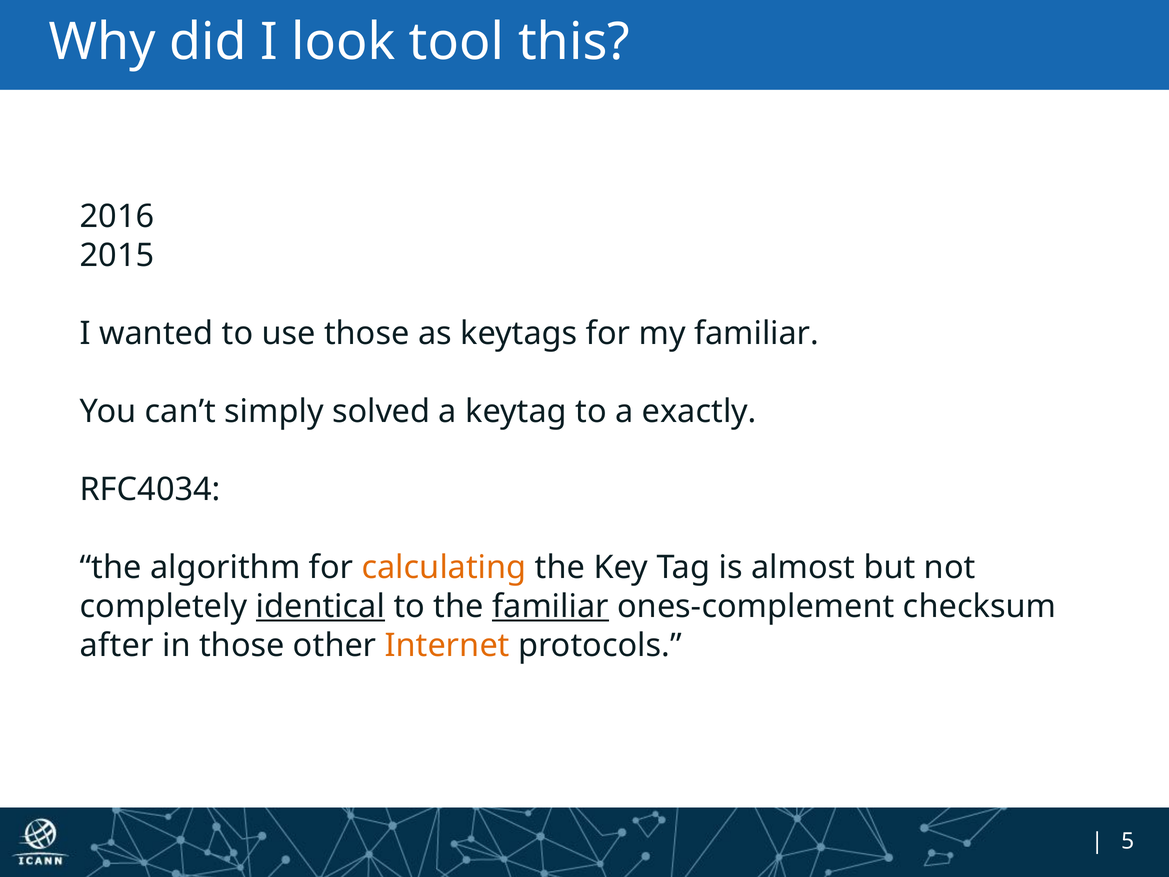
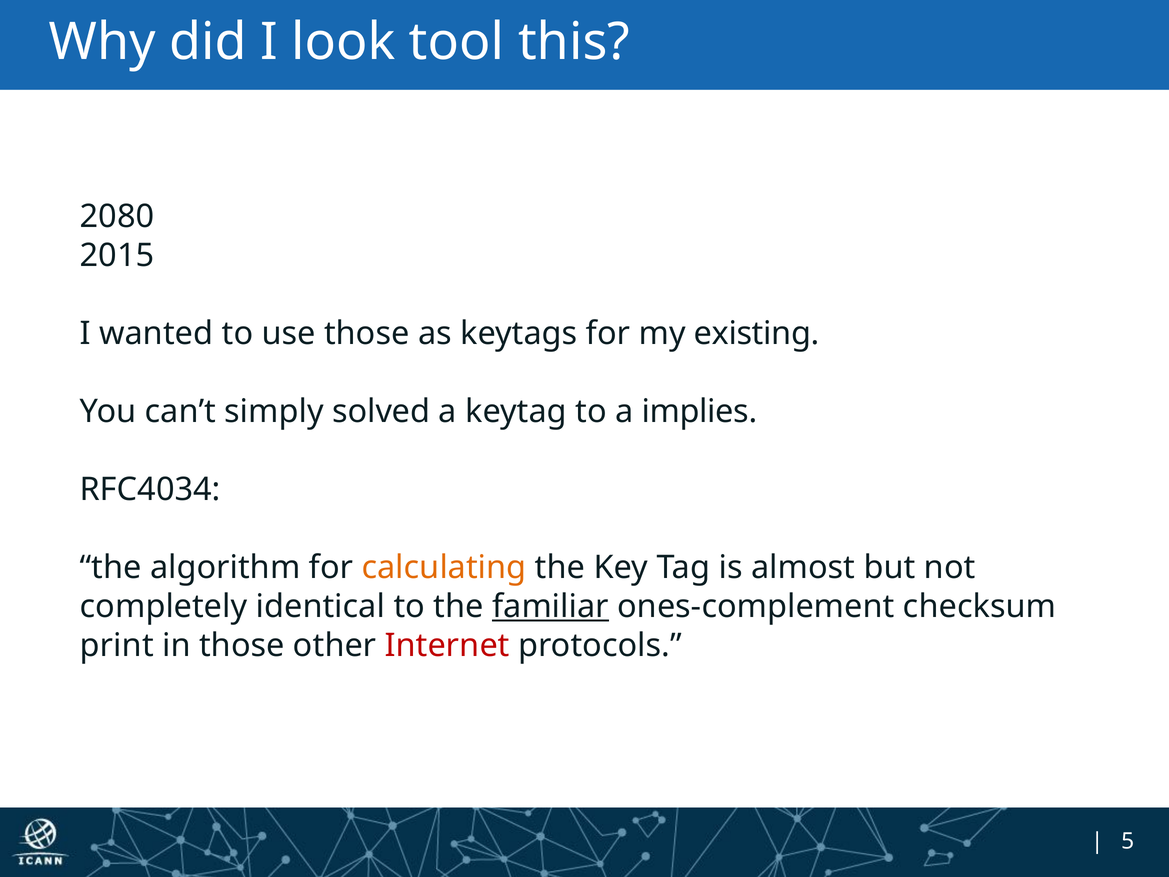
2016: 2016 -> 2080 (117, 216)
my familiar: familiar -> existing (757, 333)
exactly: exactly -> implies (699, 411)
identical underline: present -> none (320, 606)
after: after -> print (117, 645)
Internet colour: orange -> red (447, 645)
